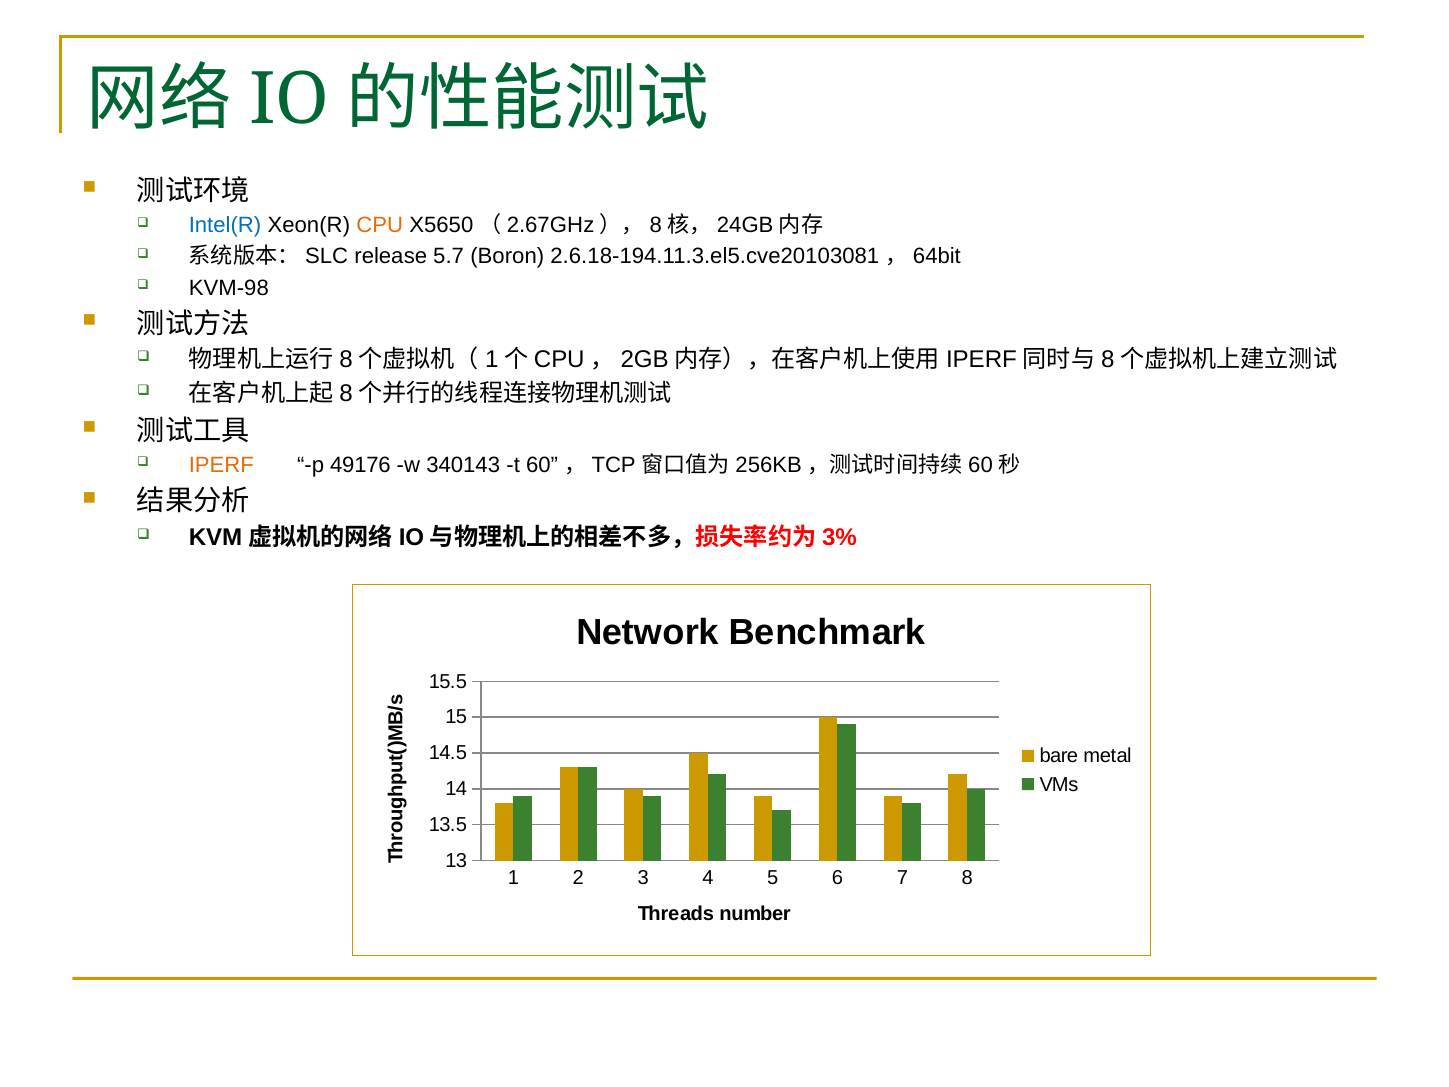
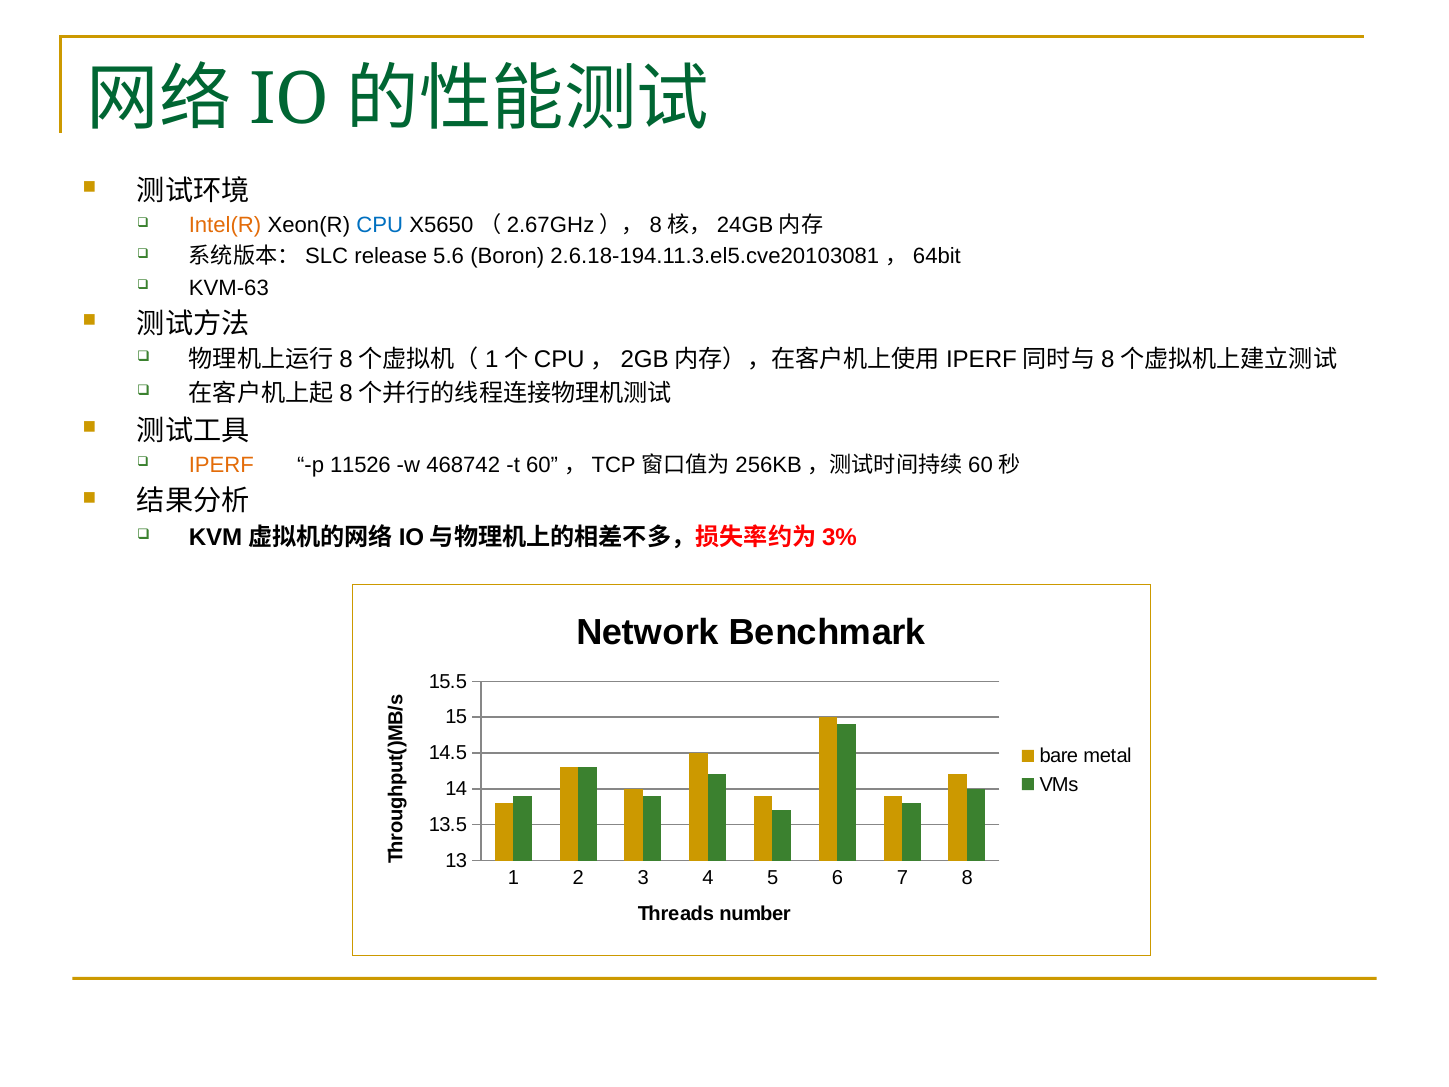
Intel(R colour: blue -> orange (225, 226)
CPU colour: orange -> blue (380, 226)
5.7: 5.7 -> 5.6 (449, 257)
KVM-98: KVM-98 -> KVM-63 (229, 288)
49176: 49176 -> 11526 (360, 465)
340143: 340143 -> 468742 (463, 465)
